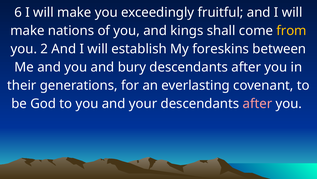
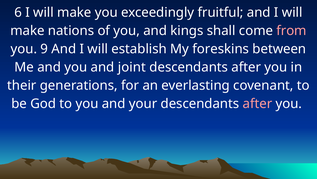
from colour: yellow -> pink (291, 31)
2: 2 -> 9 (44, 49)
bury: bury -> joint (132, 67)
